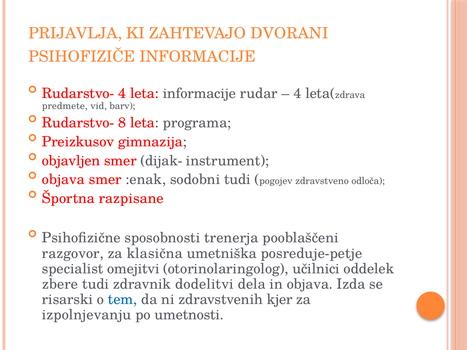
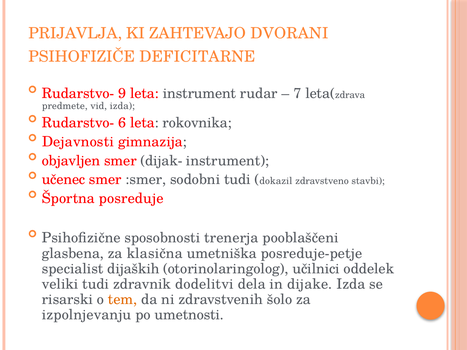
PSIHOFIZIČE INFORMACIJE: INFORMACIJE -> DEFICITARNE (197, 57)
Rudarstvo- 4: 4 -> 9 (122, 94)
leta informacije: informacije -> instrument (200, 94)
4: 4 -> 7 (297, 94)
vid barv: barv -> izda (122, 106)
8: 8 -> 6 (122, 123)
programa: programa -> rokovnika (197, 123)
Preizkusov: Preizkusov -> Dejavnosti (78, 142)
objava: objava -> učenec (64, 180)
:enak: :enak -> :smer (146, 180)
pogojev: pogojev -> dokazil (276, 181)
odloča: odloča -> stavbi (368, 181)
razpisane: razpisane -> posreduje (131, 199)
razgovor: razgovor -> glasbena (73, 254)
omejitvi: omejitvi -> dijaških (133, 269)
zbere: zbere -> veliki (60, 284)
in objava: objava -> dijake (310, 284)
tem colour: blue -> orange (123, 300)
kjer: kjer -> šolo (280, 300)
